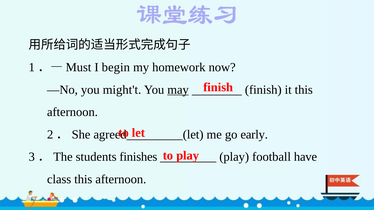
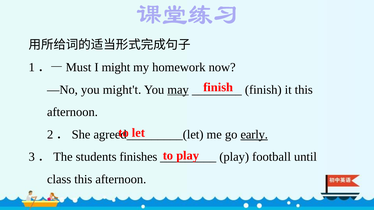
begin: begin -> might (116, 67)
early underline: none -> present (254, 135)
have: have -> until (305, 157)
